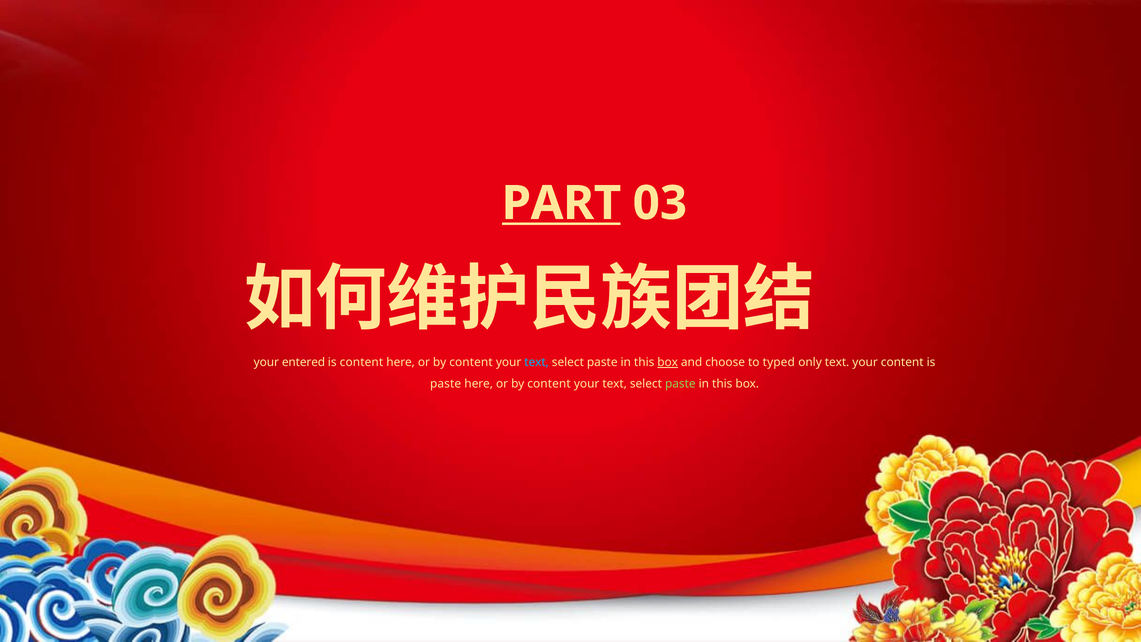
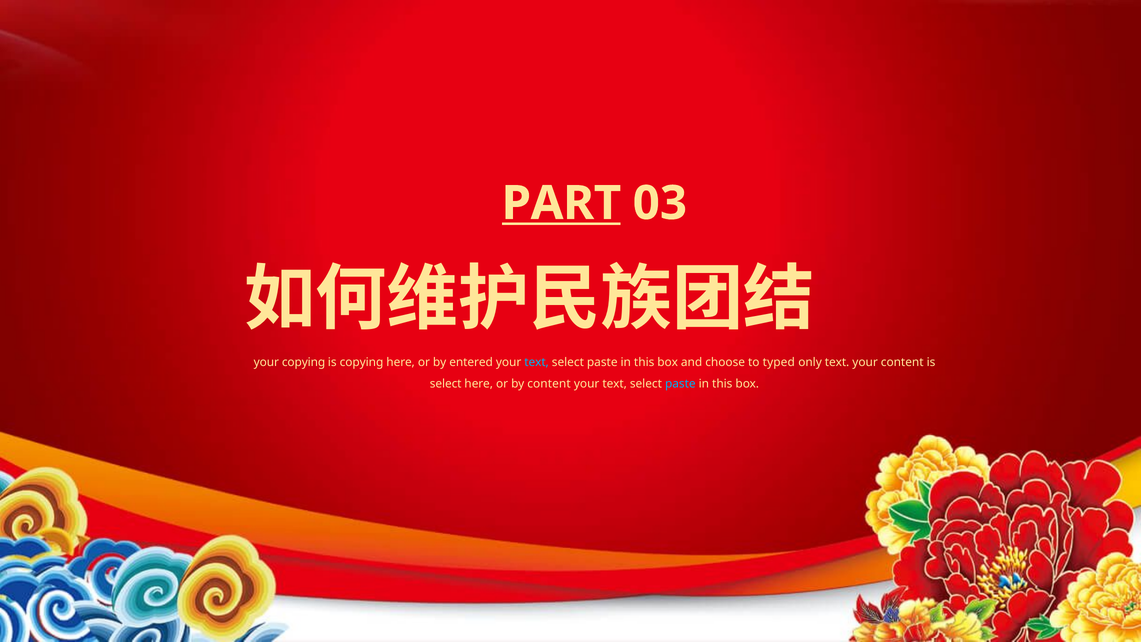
your entered: entered -> copying (304, 362)
is content: content -> copying (362, 362)
content: content -> entered (471, 362)
box underline: present -> none (668, 362)
paste: paste -> select (446, 384)
paste colour: light green -> light blue (680, 384)
